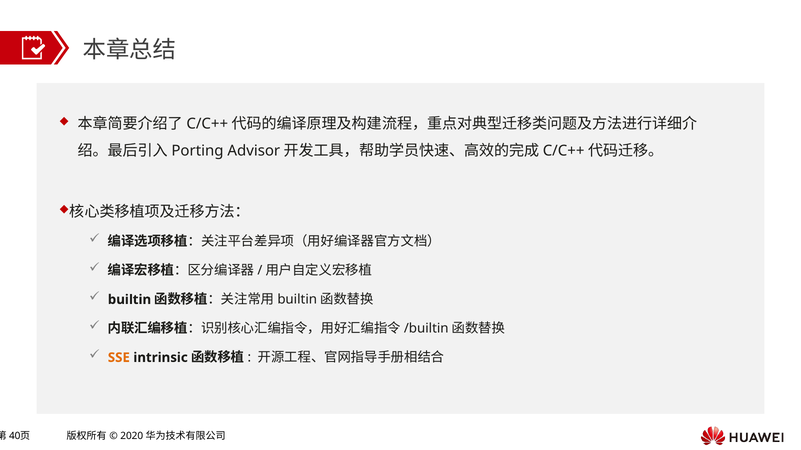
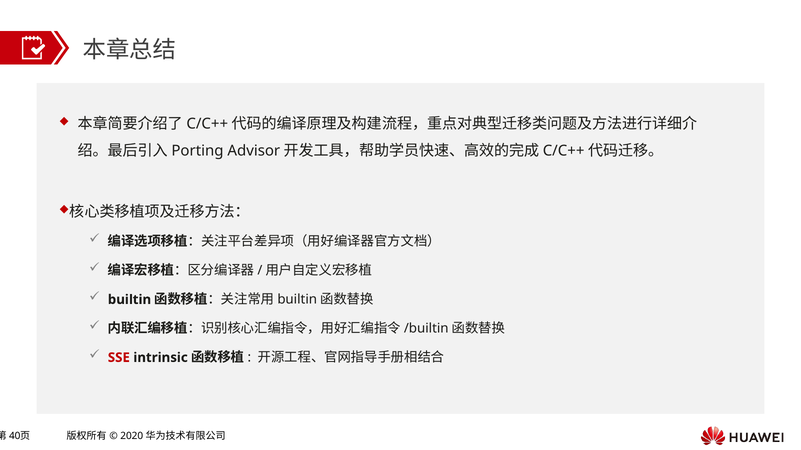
SSE colour: orange -> red (119, 358)
